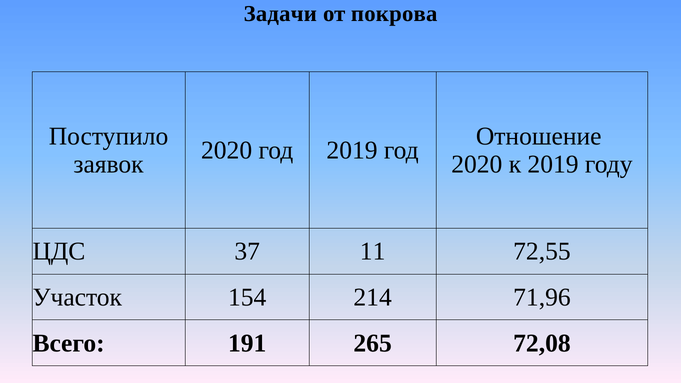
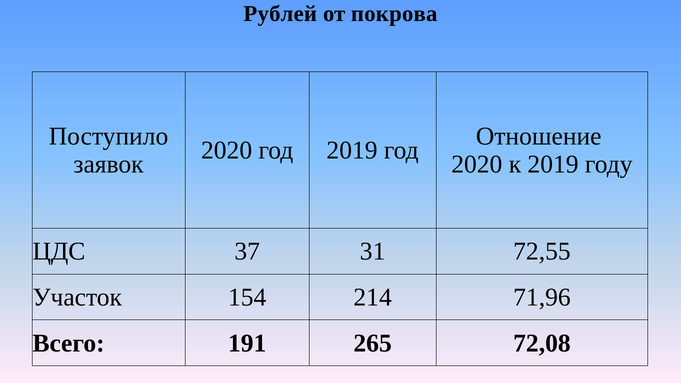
Задачи: Задачи -> Рублей (280, 14)
11: 11 -> 31 (373, 251)
